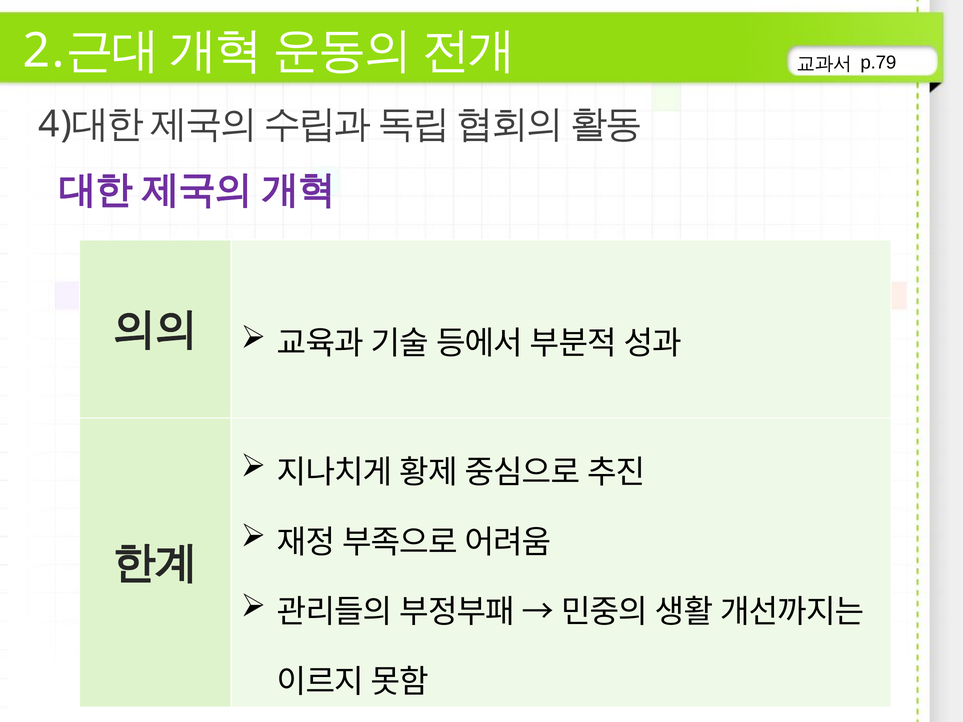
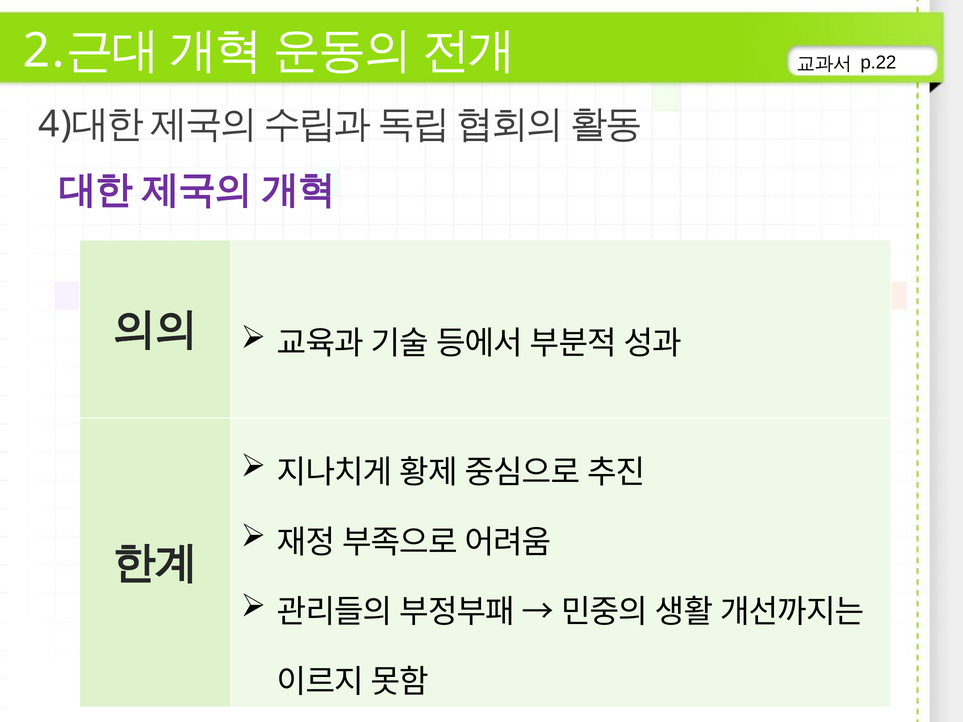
p.79: p.79 -> p.22 (878, 63)
